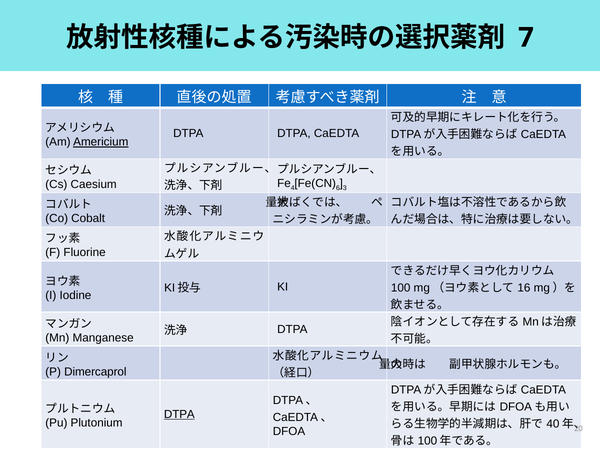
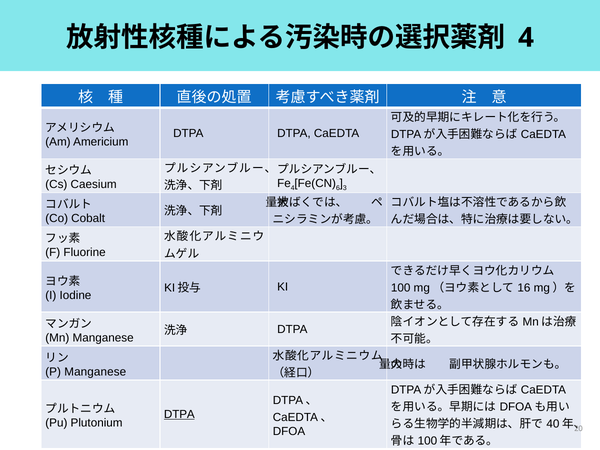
7: 7 -> 4 (526, 38)
Americium underline: present -> none (101, 142)
P Dimercaprol: Dimercaprol -> Manganese (95, 372)
